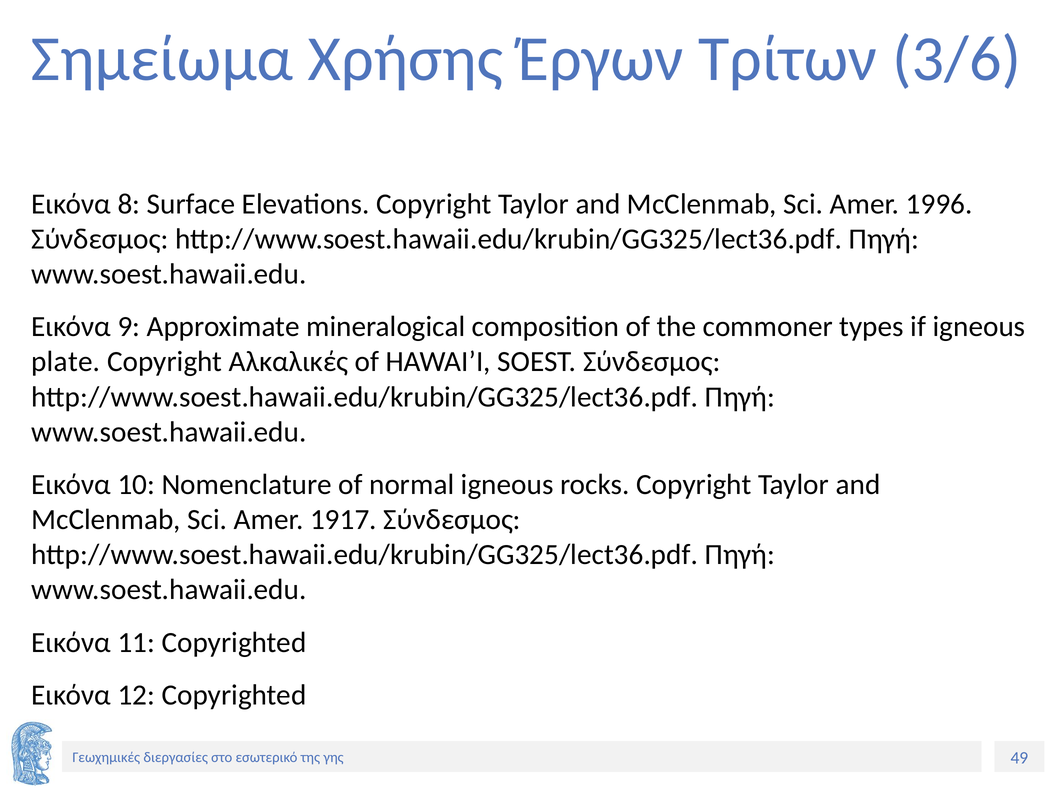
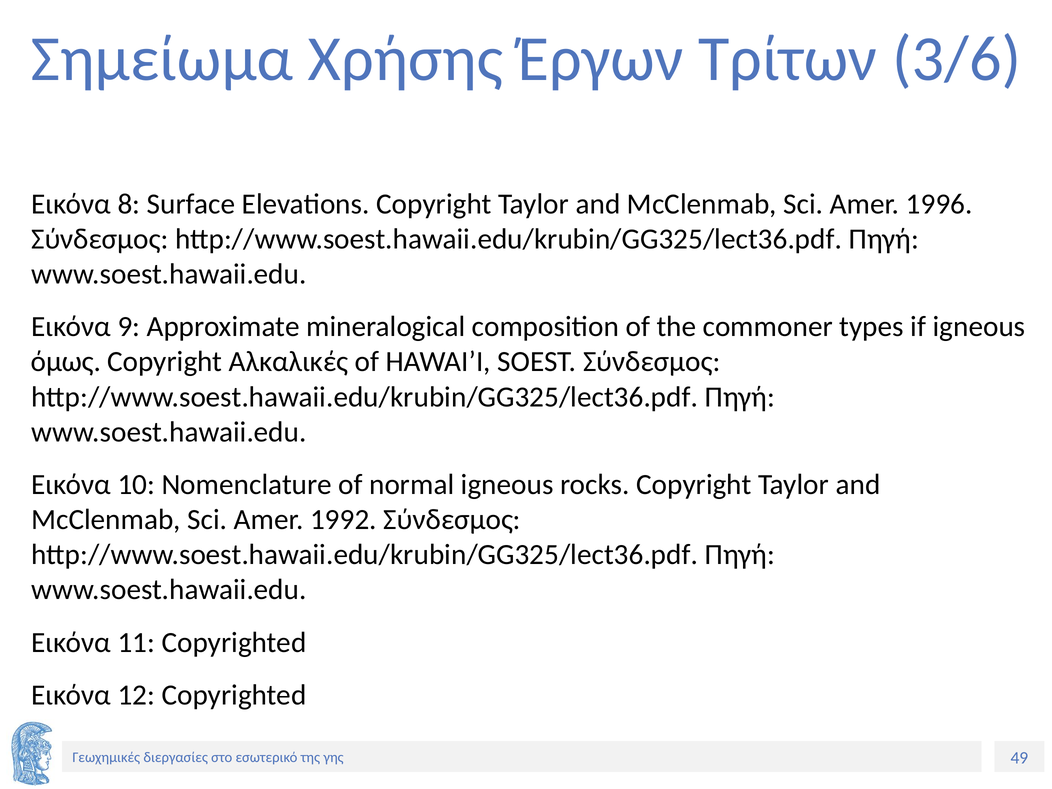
plate: plate -> όμως (66, 362)
1917: 1917 -> 1992 (343, 520)
